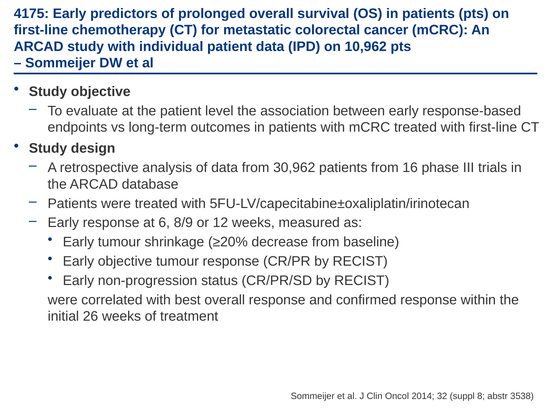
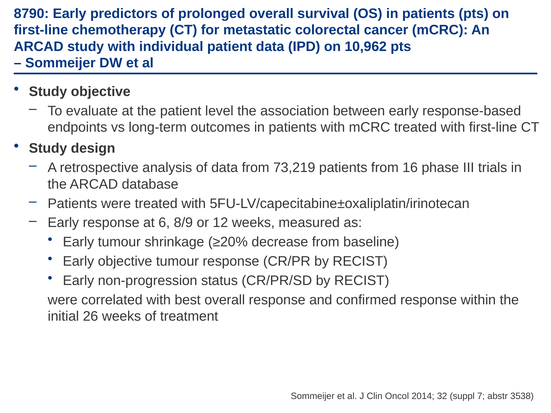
4175: 4175 -> 8790 (31, 14)
30,962: 30,962 -> 73,219 (294, 168)
8: 8 -> 7 (481, 396)
